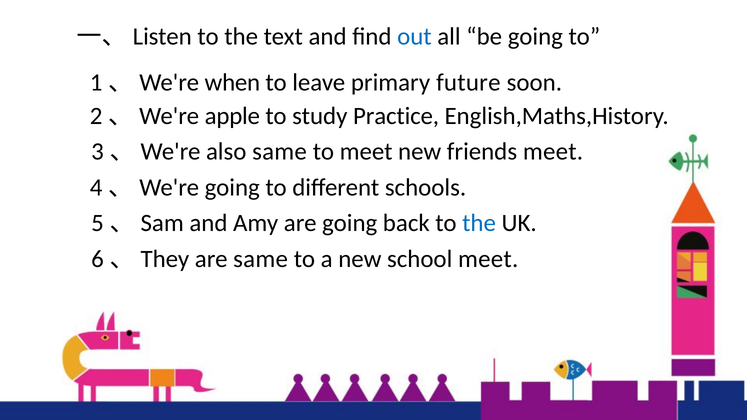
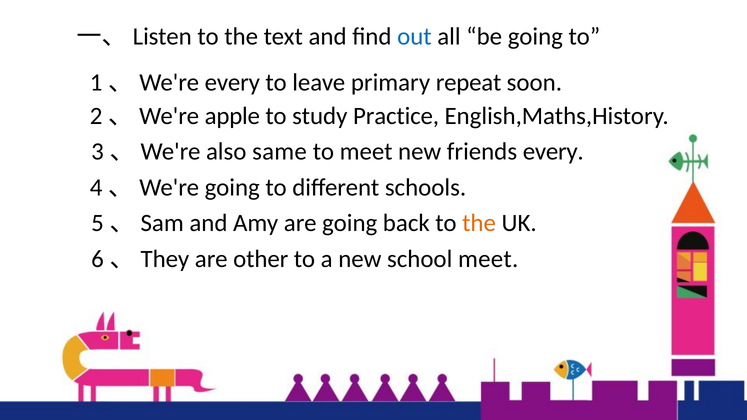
1、We're when: when -> every (232, 83)
future: future -> repeat (469, 83)
friends meet: meet -> every (553, 152)
the colour: blue -> orange (479, 223)
are same: same -> other (261, 259)
